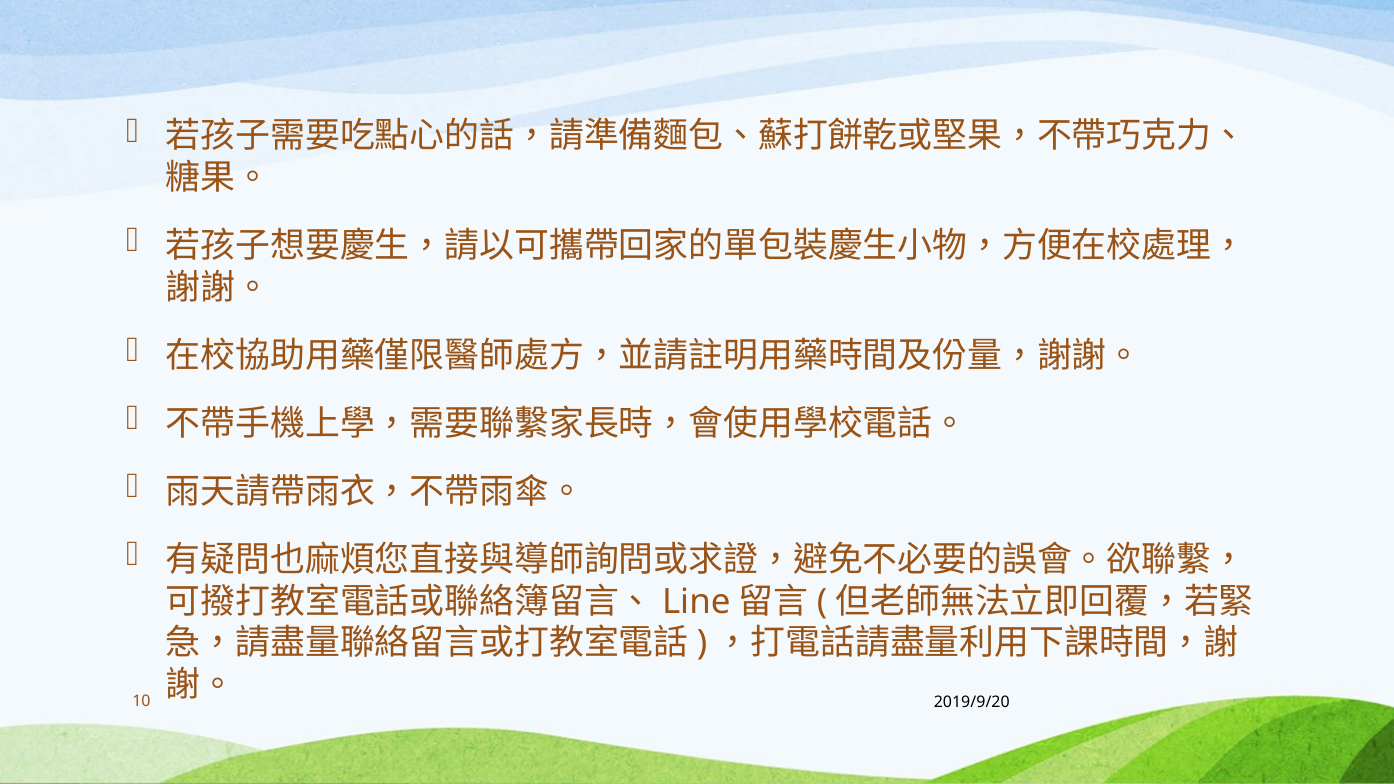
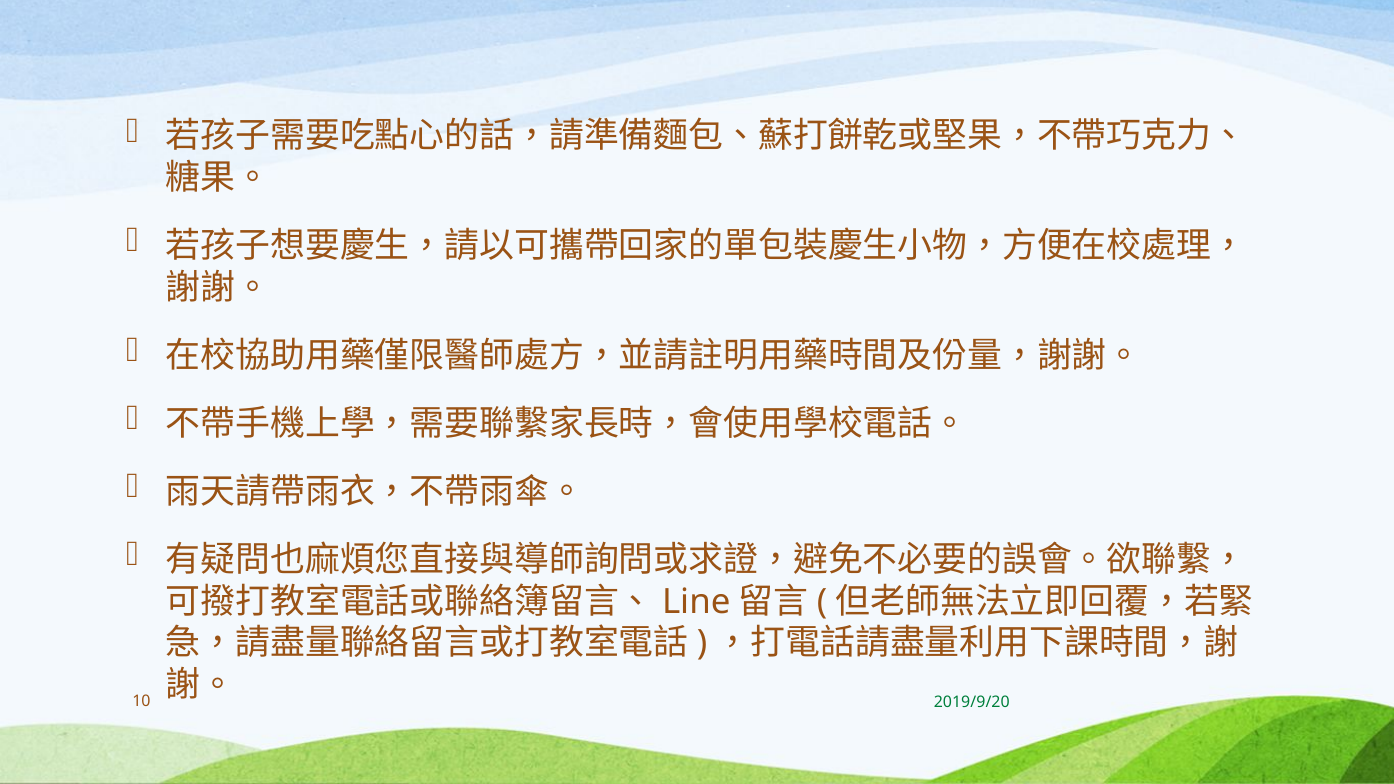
2019/9/20 colour: black -> green (972, 702)
